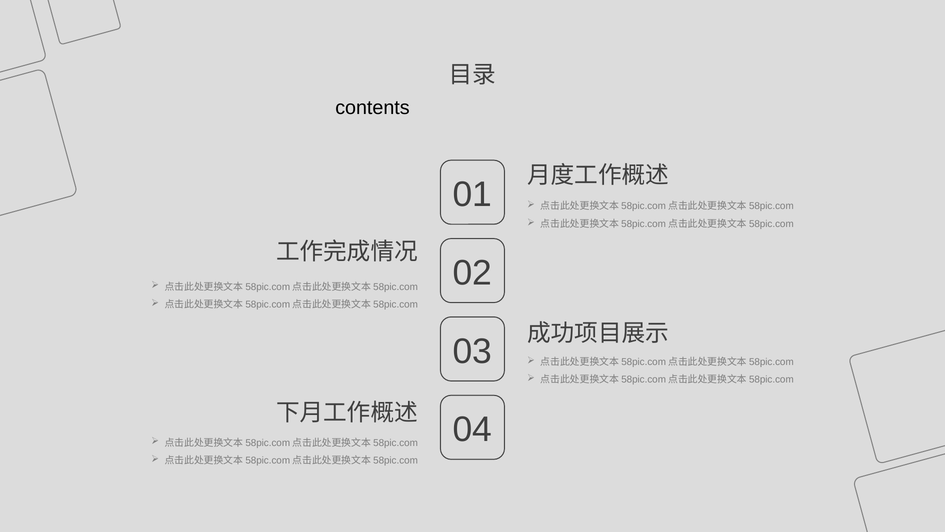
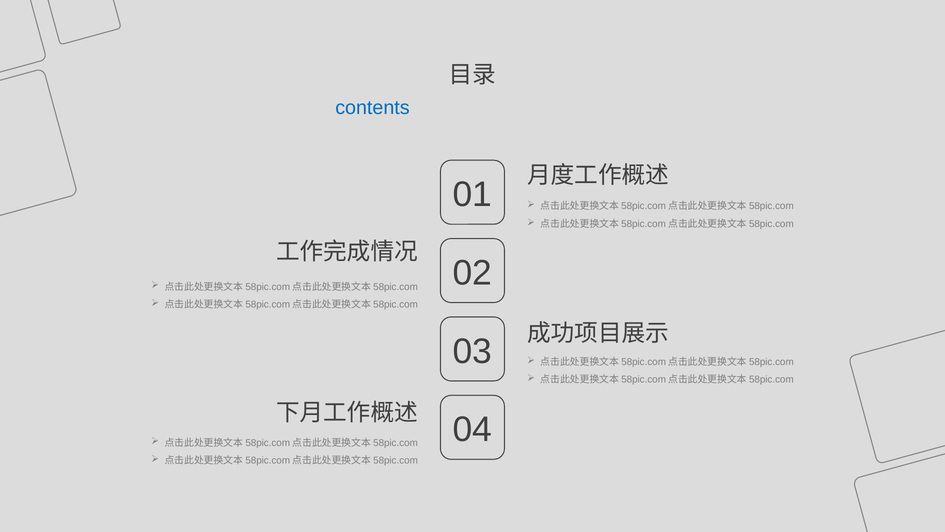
contents colour: black -> blue (372, 108)
